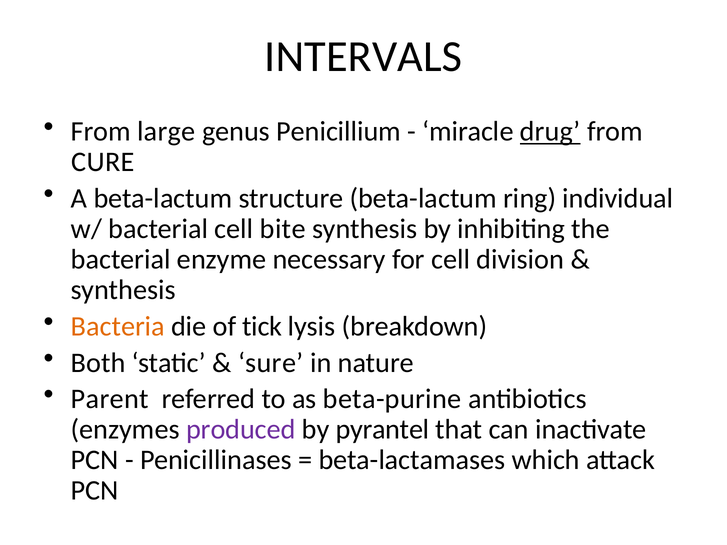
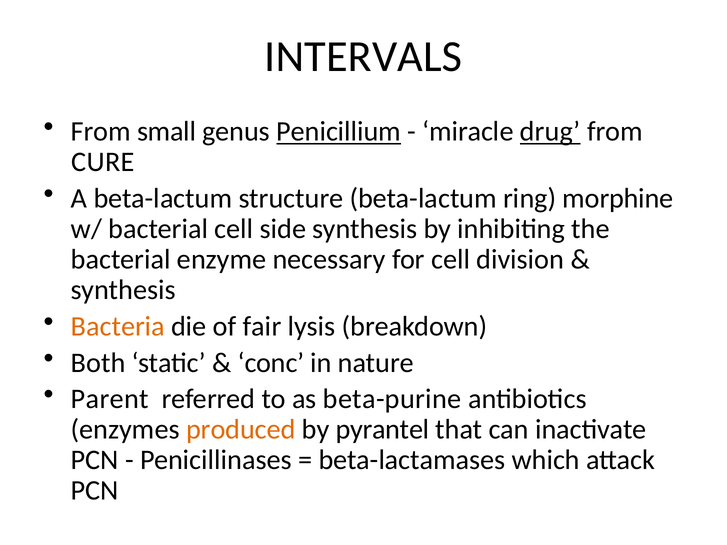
large: large -> small (167, 132)
Penicillium underline: none -> present (339, 132)
individual: individual -> morphine (618, 199)
bite: bite -> side (283, 229)
tick: tick -> fair (262, 326)
sure: sure -> conc (271, 363)
produced colour: purple -> orange (241, 430)
